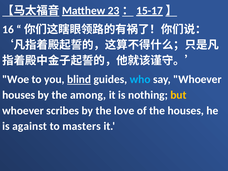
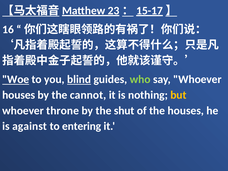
Woe underline: none -> present (16, 79)
who colour: light blue -> light green (140, 79)
among: among -> cannot (88, 95)
scribes: scribes -> throne (63, 111)
love: love -> shut (124, 111)
masters: masters -> entering (82, 126)
